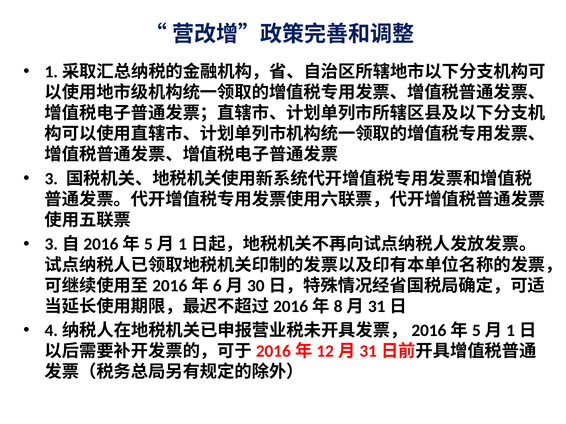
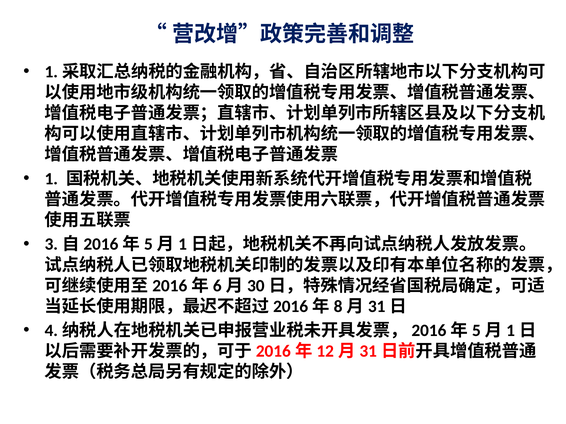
3: 3 -> 1 (51, 179)
